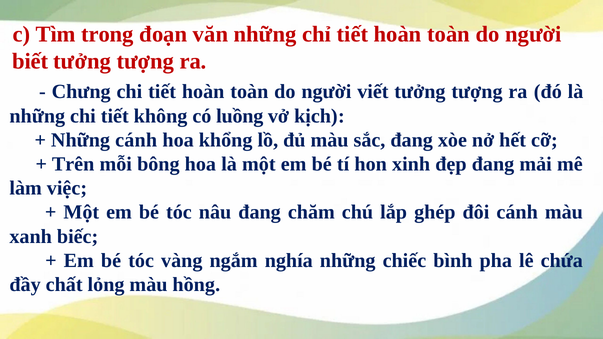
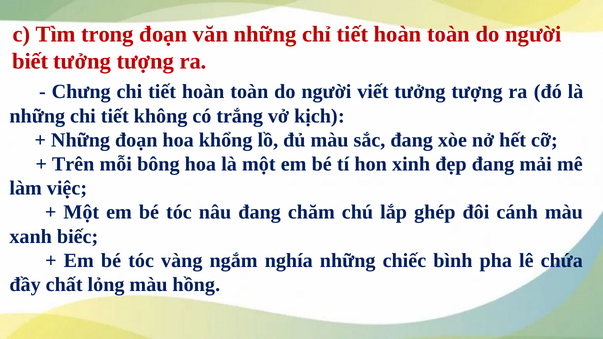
luồng: luồng -> trắng (240, 116)
Những cánh: cánh -> đoạn (136, 140)
